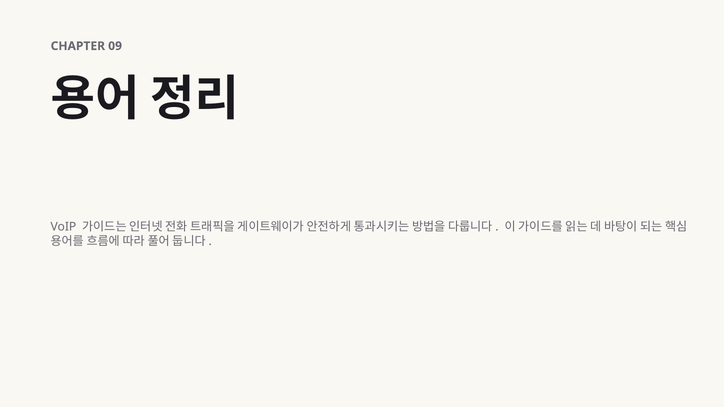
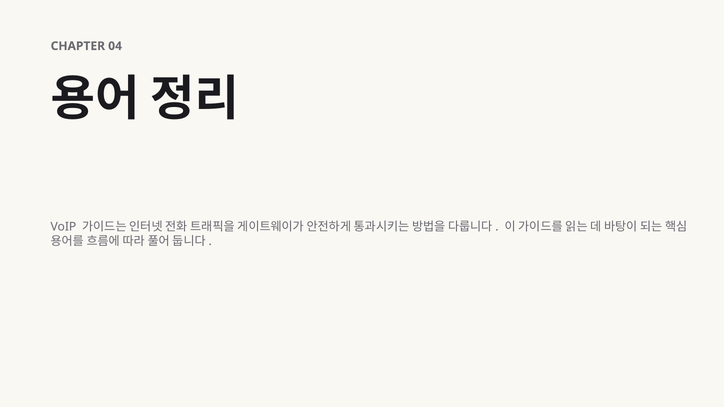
09: 09 -> 04 (115, 46)
